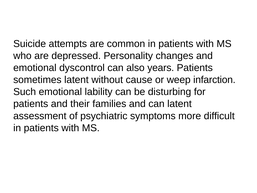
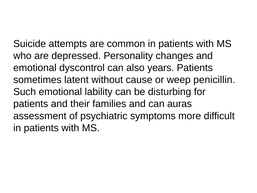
infarction: infarction -> penicillin (214, 80)
can latent: latent -> auras (180, 104)
